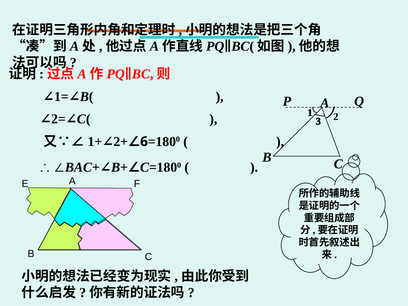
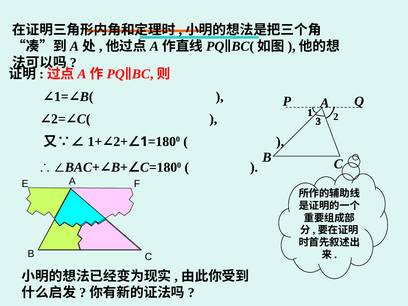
6: 6 -> 1 (144, 142)
